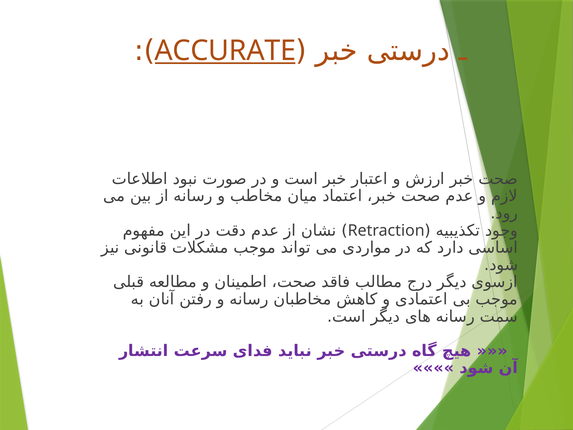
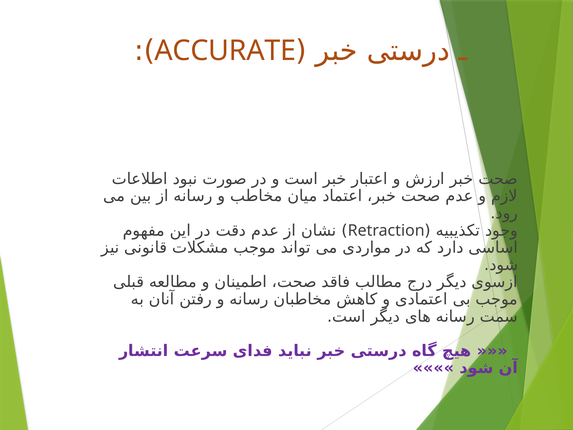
ACCURATE underline: present -> none (225, 51)
